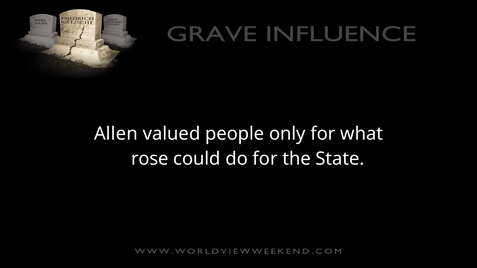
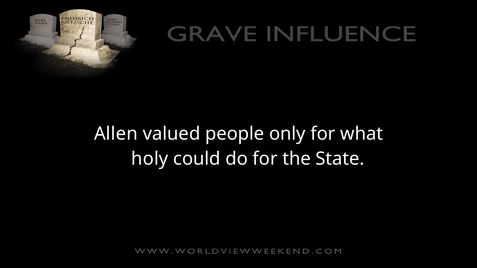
rose: rose -> holy (150, 159)
